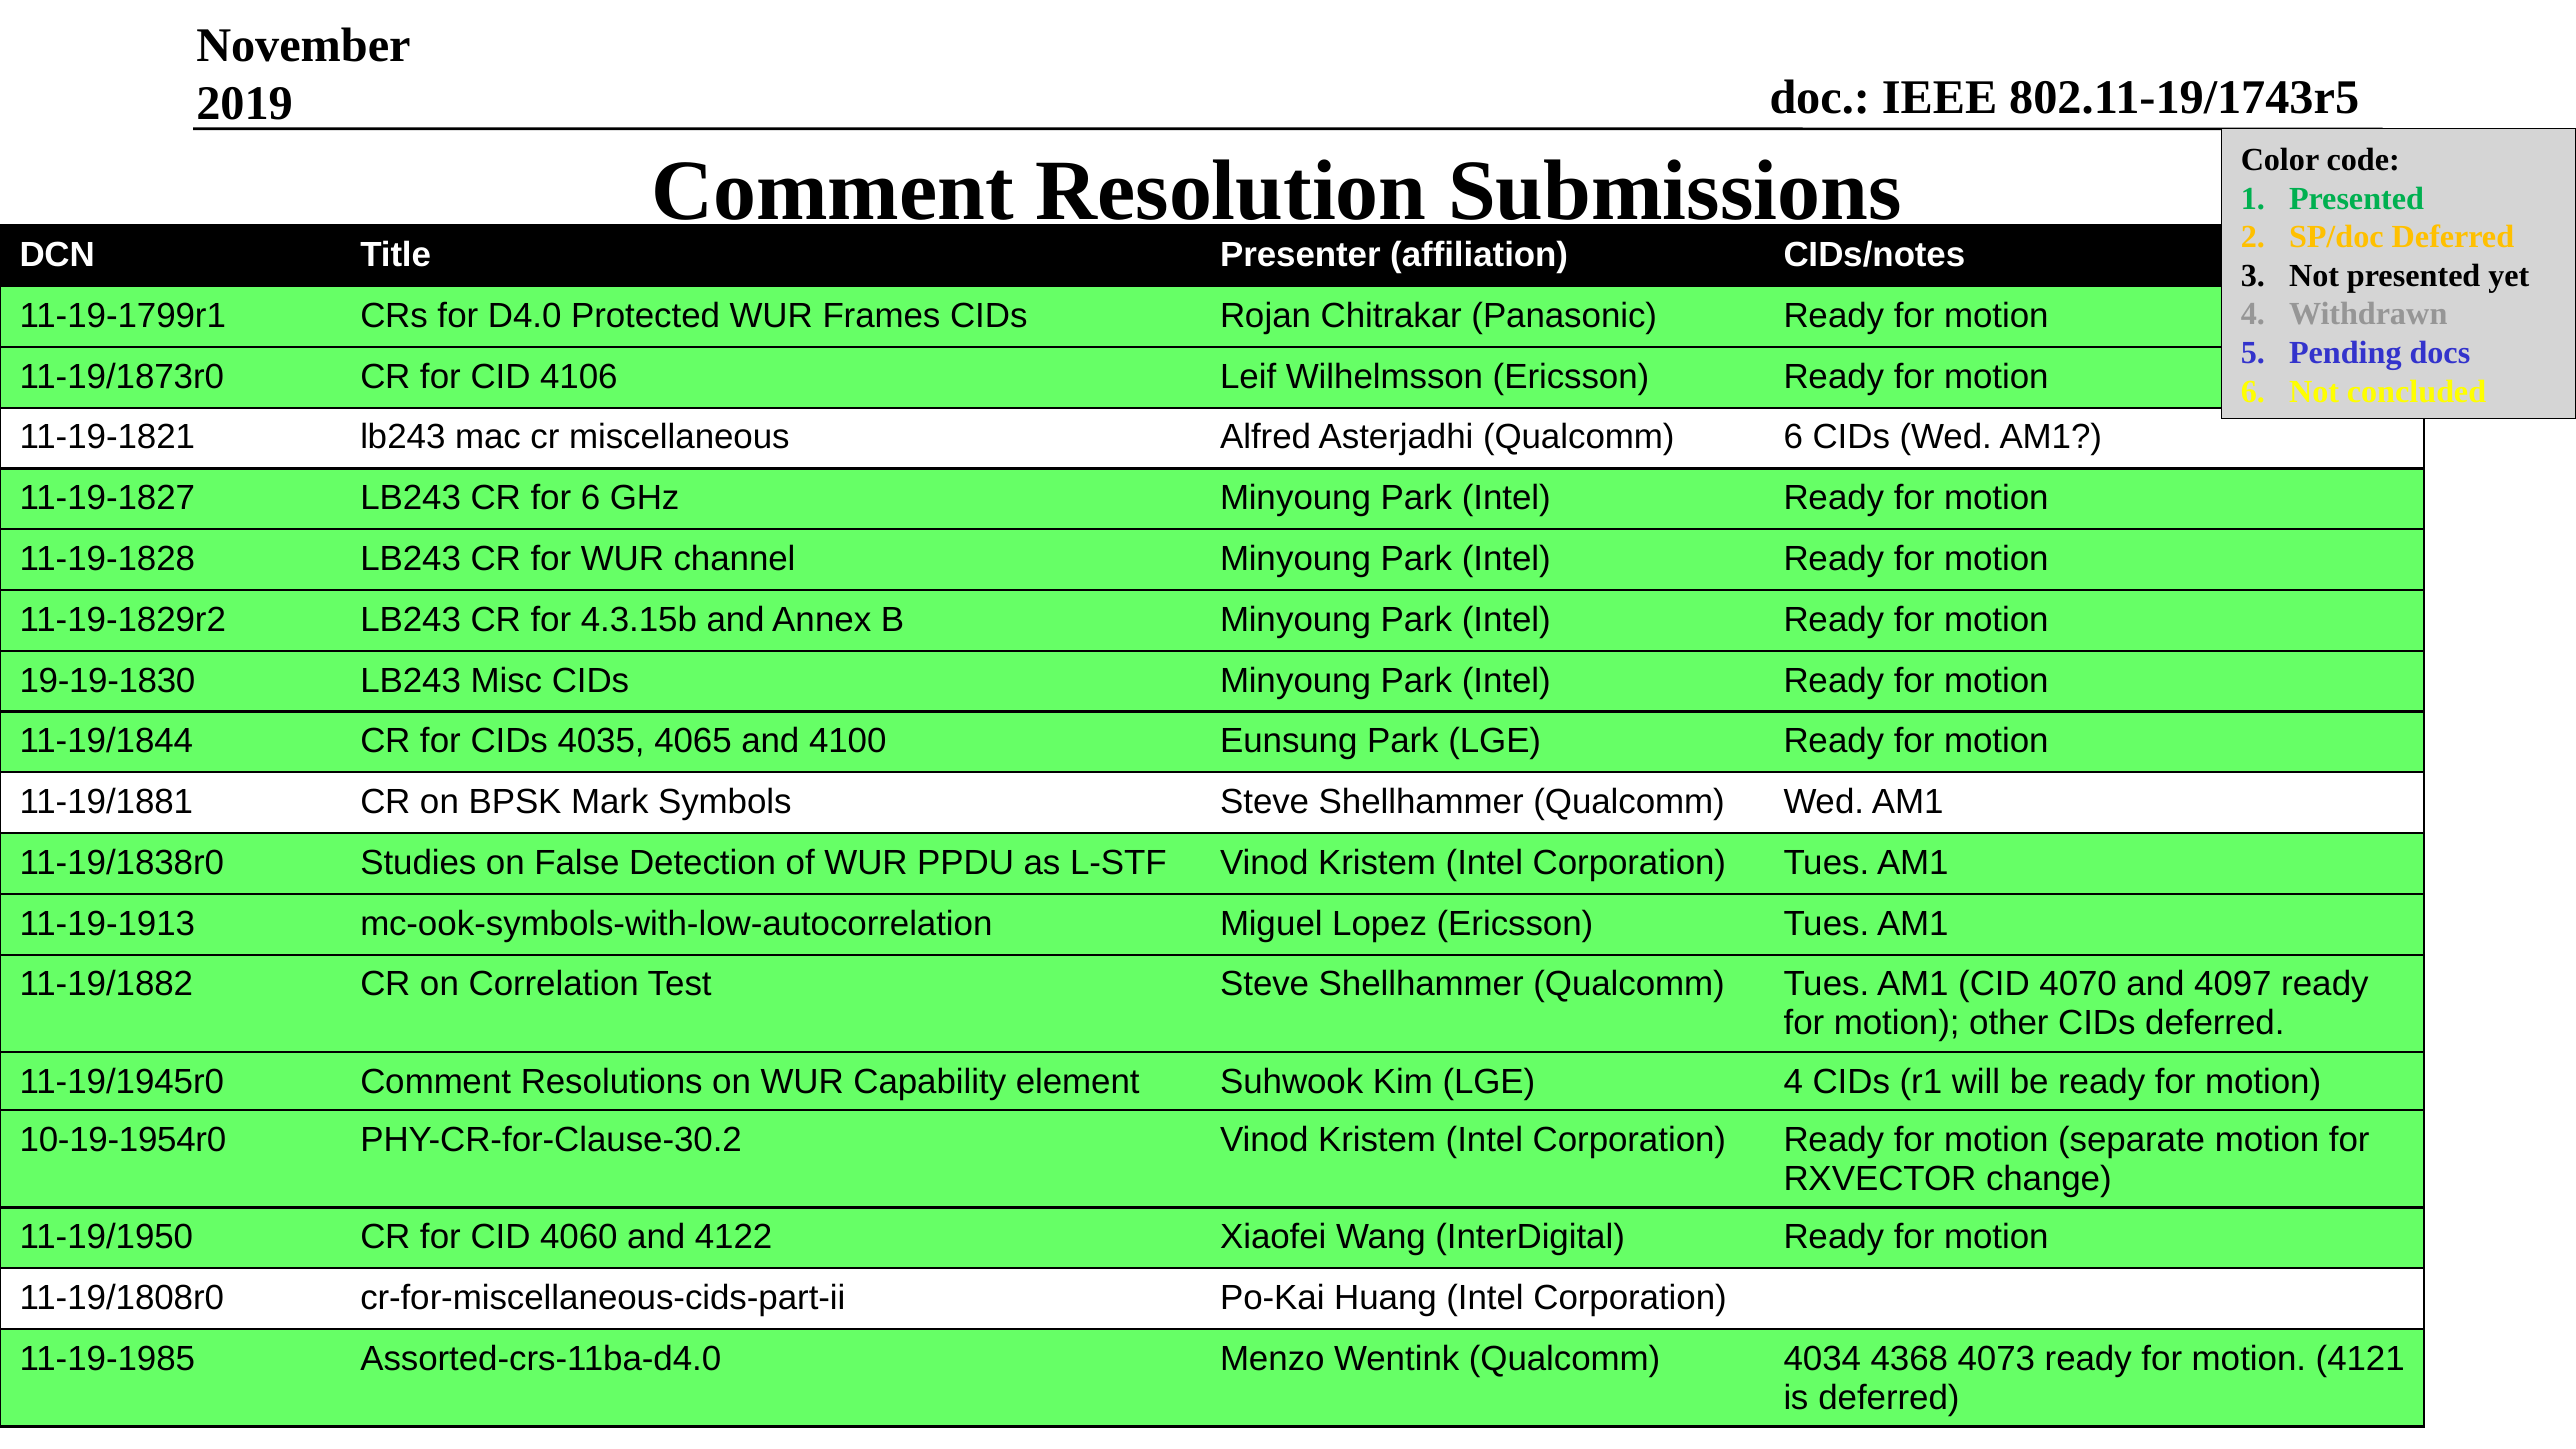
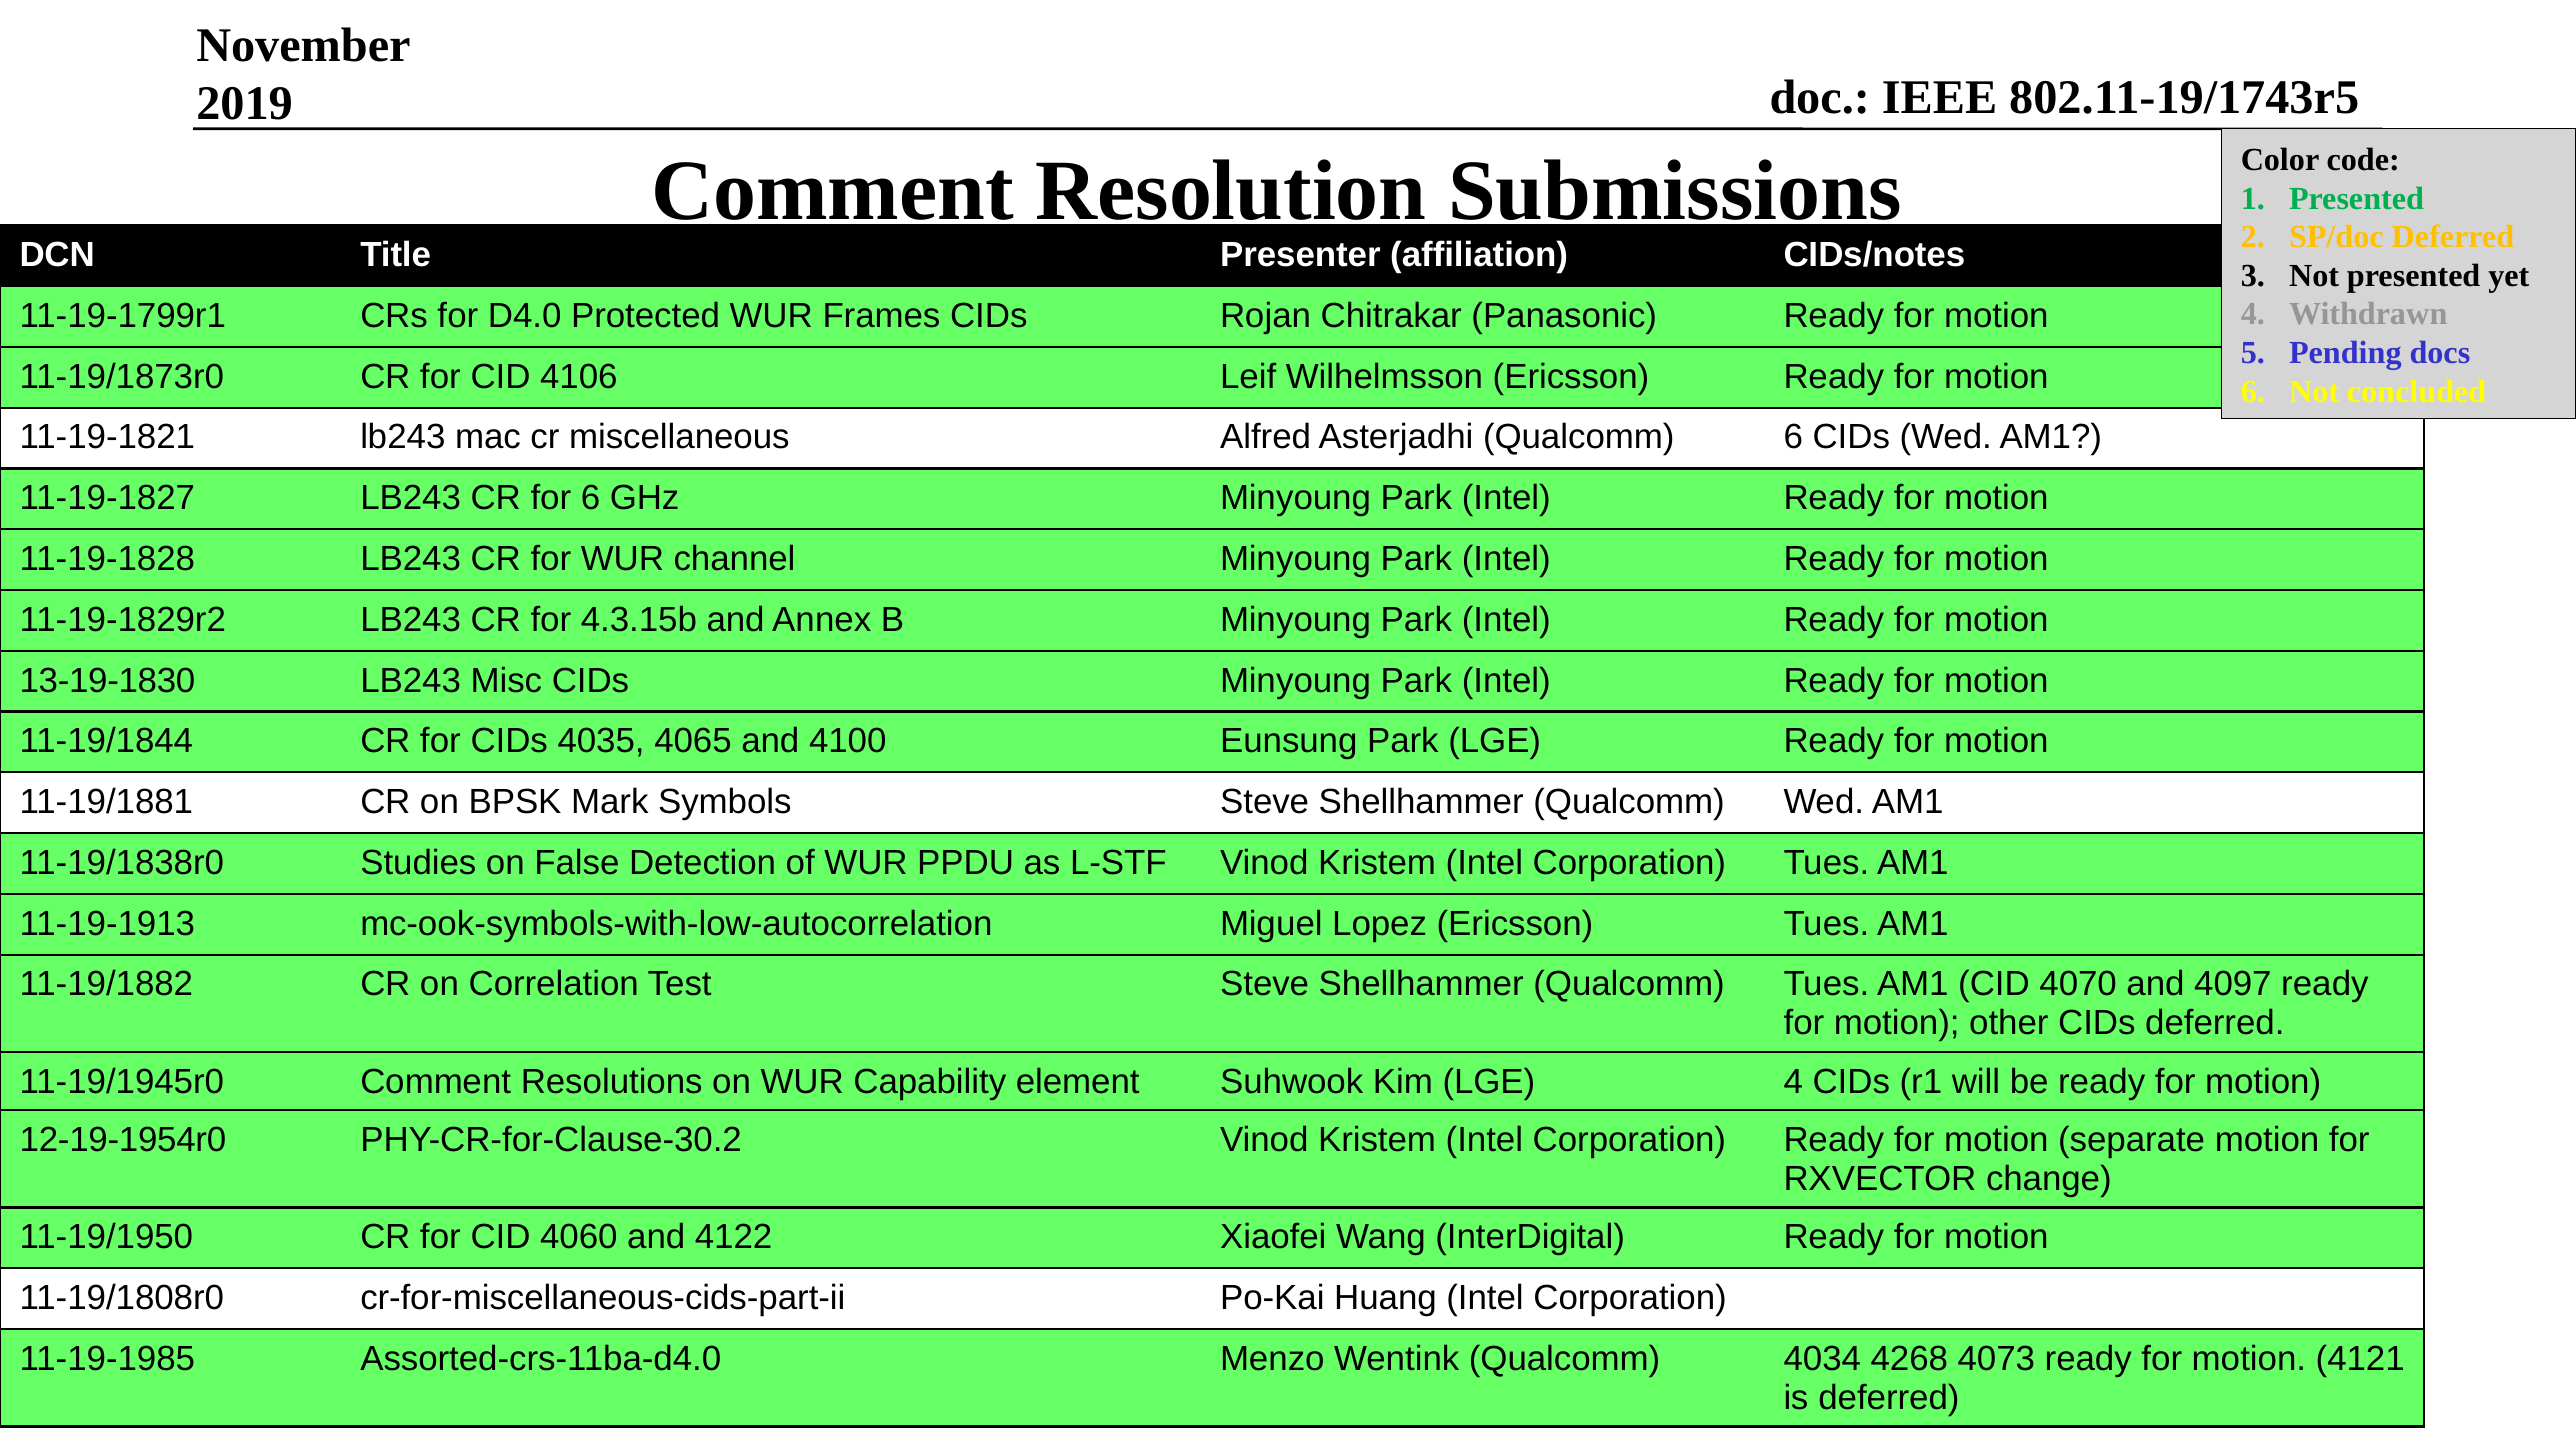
19-19-1830: 19-19-1830 -> 13-19-1830 (107, 680)
10-19-1954r0: 10-19-1954r0 -> 12-19-1954r0 (123, 1140)
4368: 4368 -> 4268 (1909, 1359)
